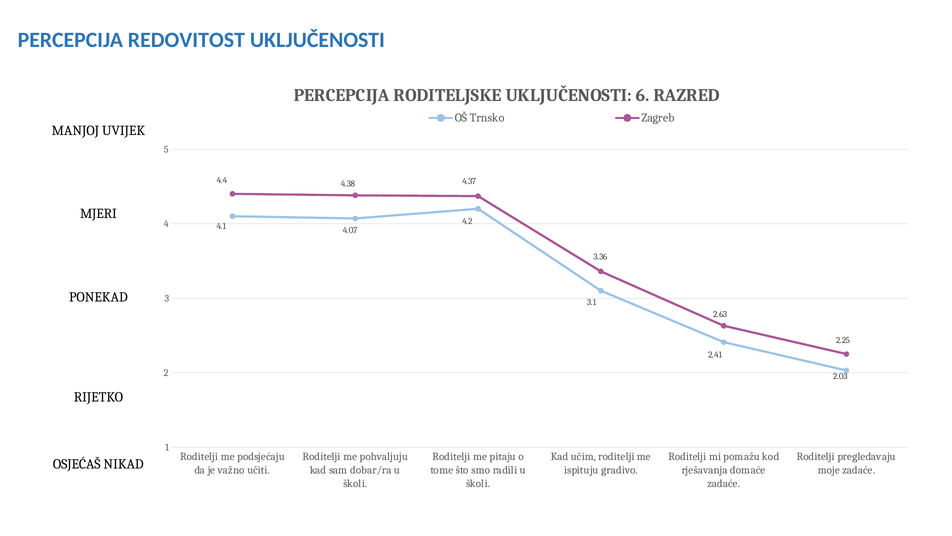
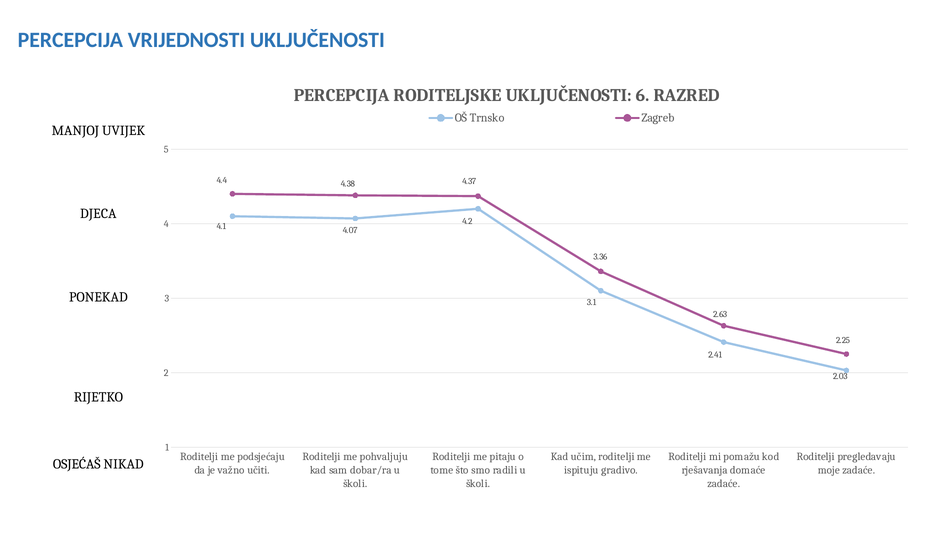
REDOVITOST: REDOVITOST -> VRIJEDNOSTI (186, 40)
MJERI: MJERI -> DJECA (98, 214)
